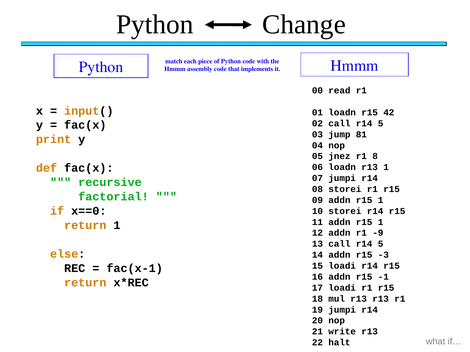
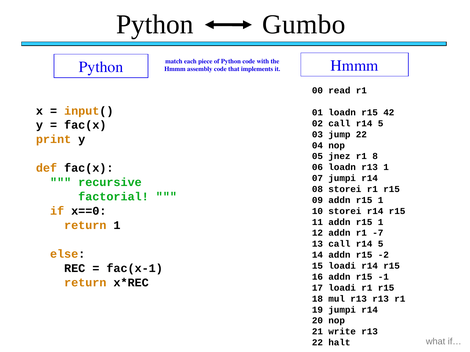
Change: Change -> Gumbo (304, 25)
jump 81: 81 -> 22 (361, 135)
-9: -9 -> -7 (378, 233)
-3: -3 -> -2 (383, 255)
